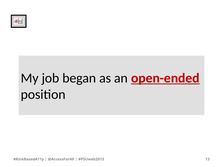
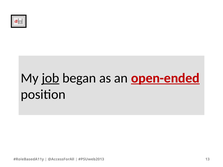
job underline: none -> present (50, 78)
